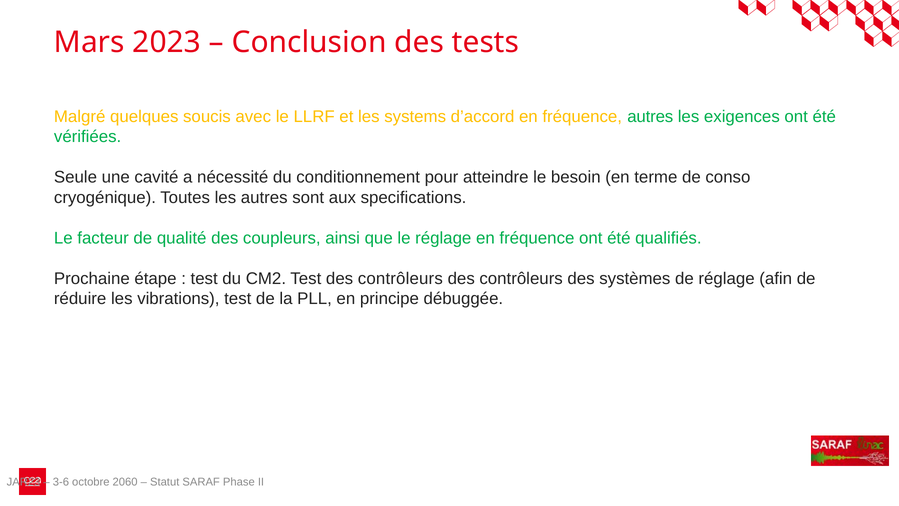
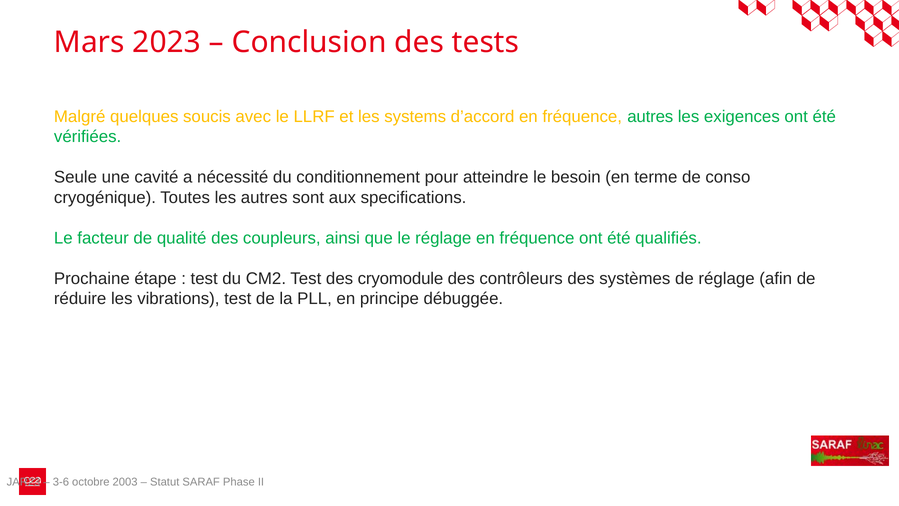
Test des contrôleurs: contrôleurs -> cryomodule (400, 278)
2060: 2060 -> 2003 (125, 482)
